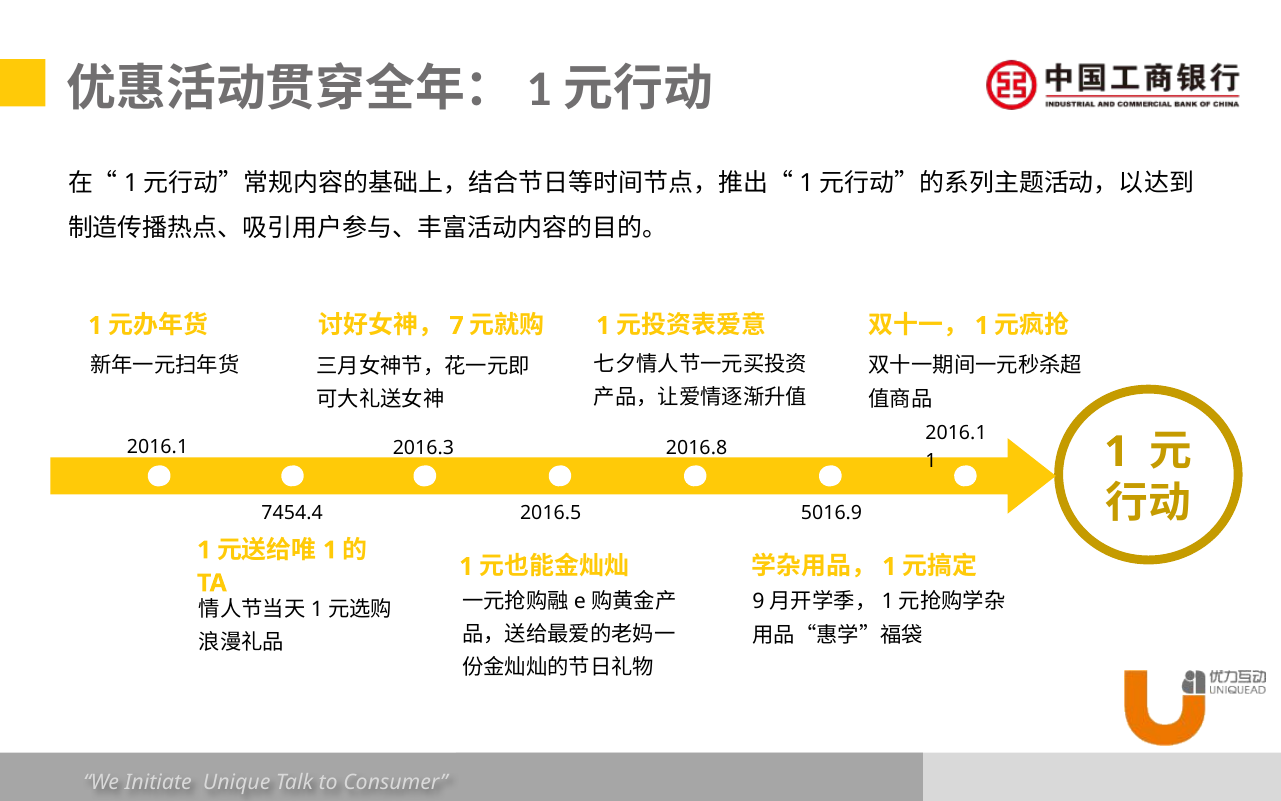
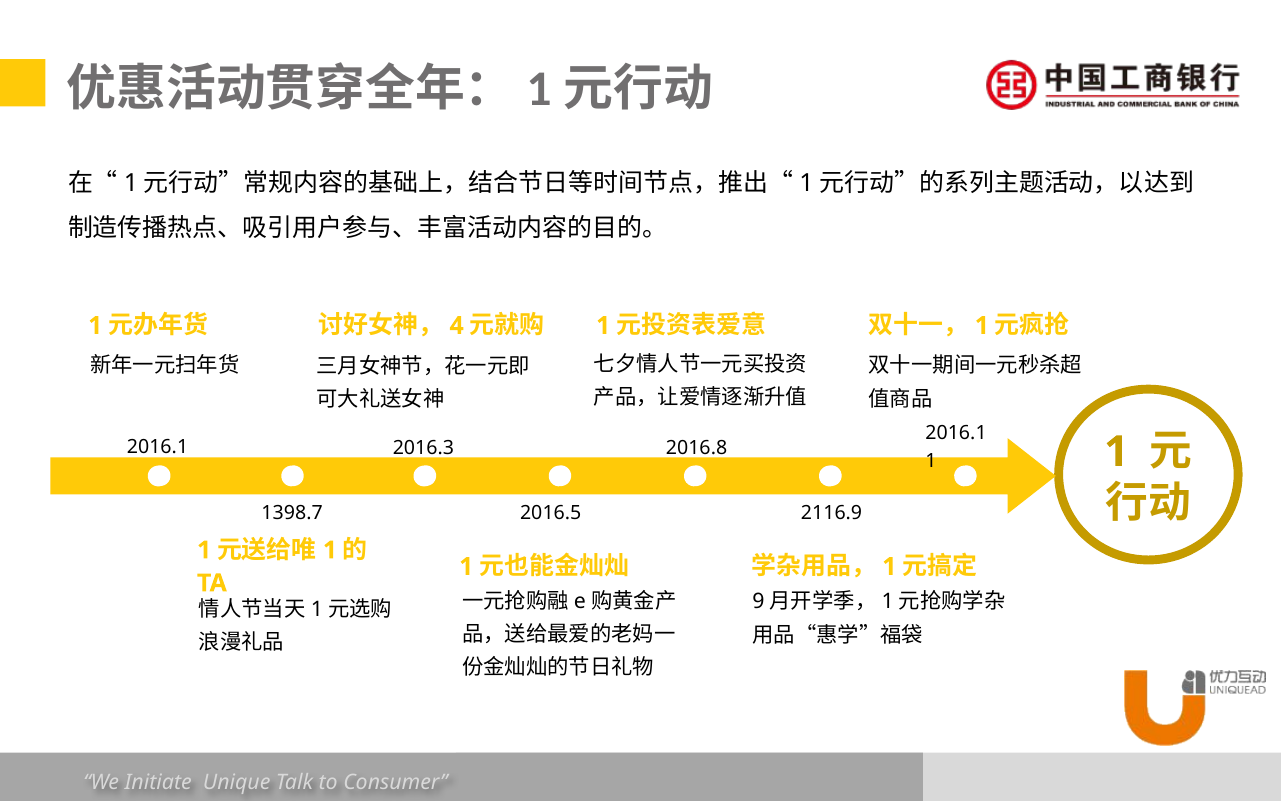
7: 7 -> 4 (457, 325)
7454.4: 7454.4 -> 1398.7 (292, 512)
5016.9: 5016.9 -> 2116.9 (832, 512)
